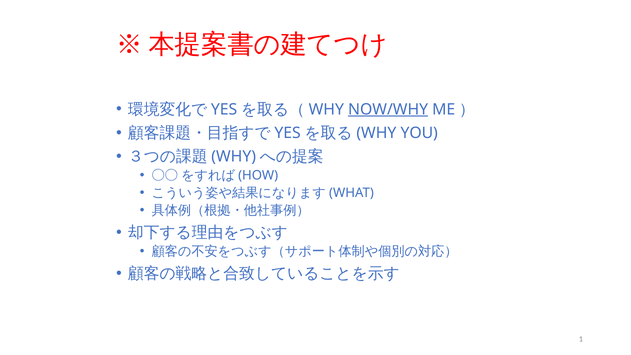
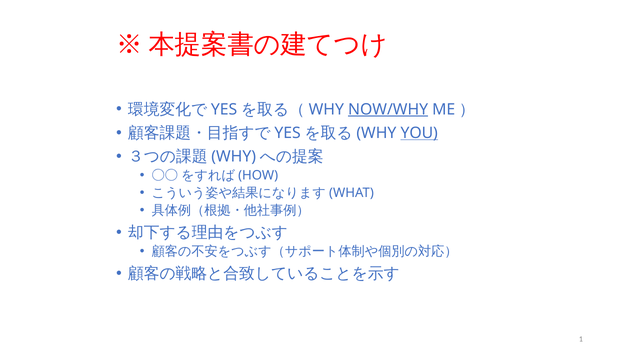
YOU underline: none -> present (419, 133)
